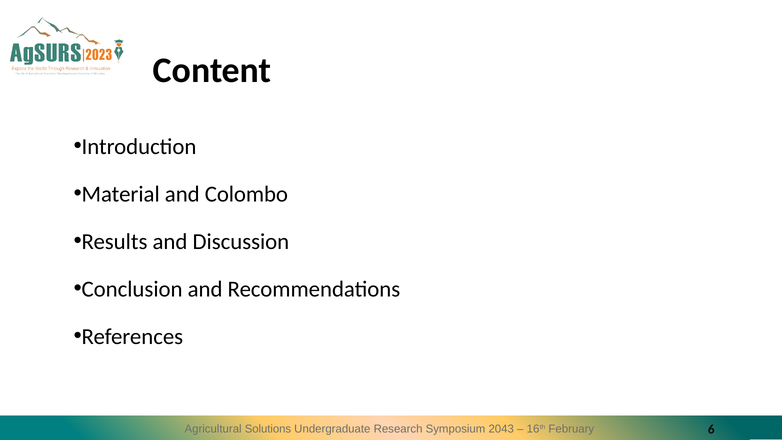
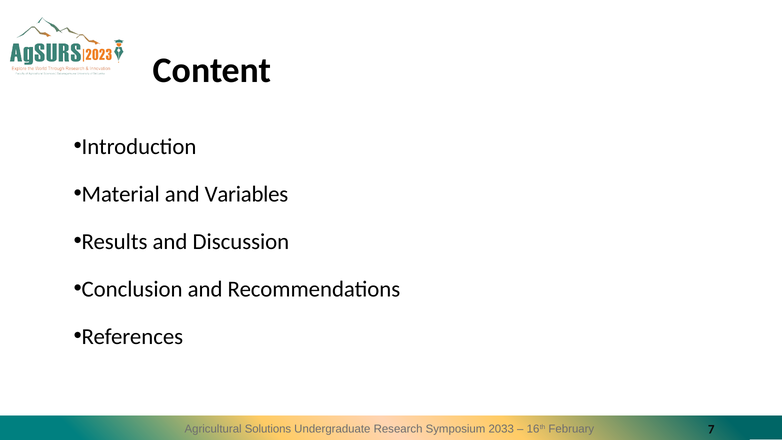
Colombo: Colombo -> Variables (246, 194)
2043: 2043 -> 2033 (501, 429)
6: 6 -> 7 (711, 429)
